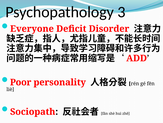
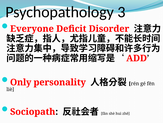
Poor: Poor -> Only (21, 82)
